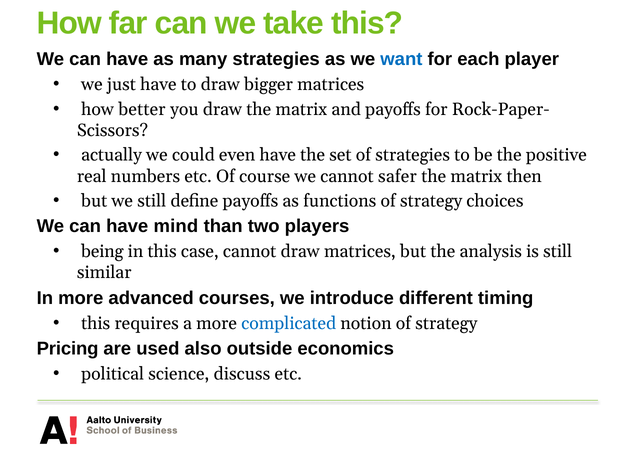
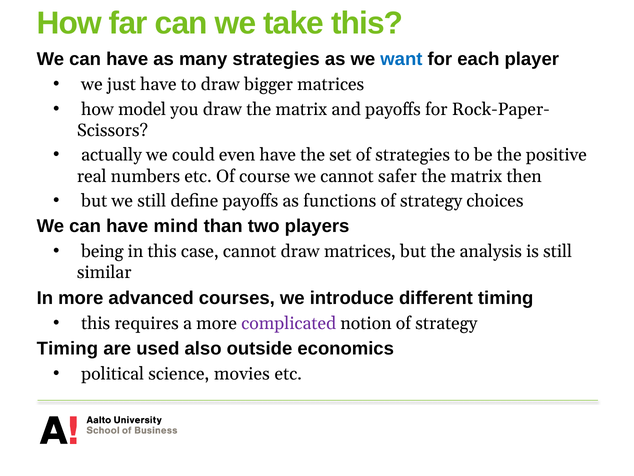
better: better -> model (142, 109)
complicated colour: blue -> purple (289, 323)
Pricing: Pricing -> Timing (67, 348)
discuss: discuss -> movies (242, 373)
